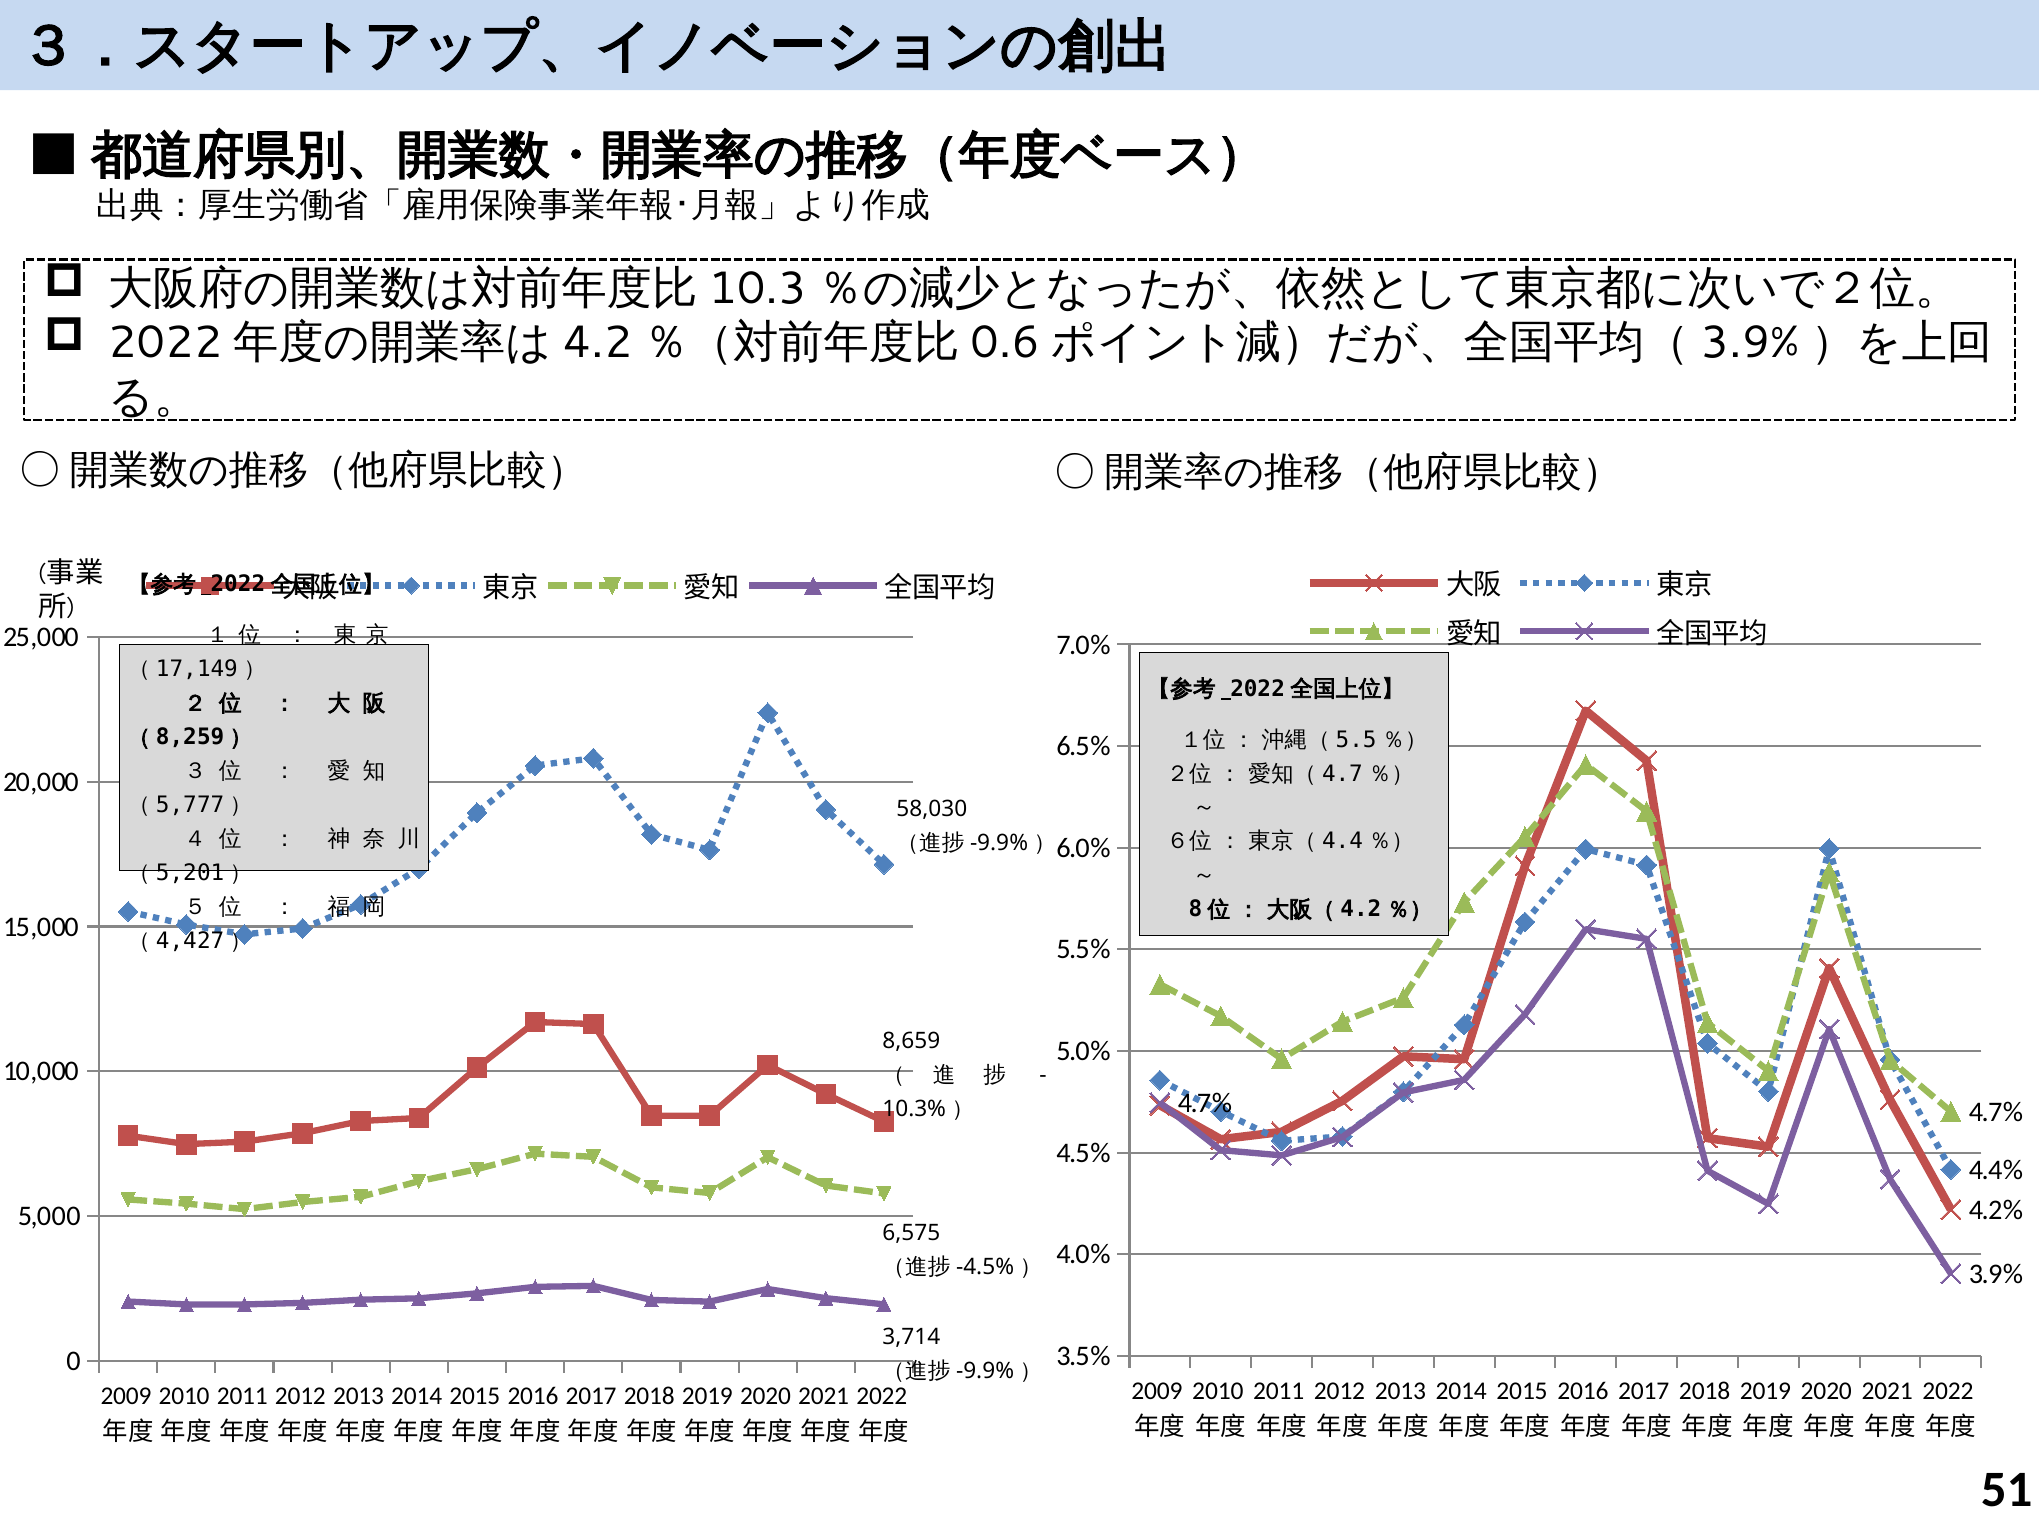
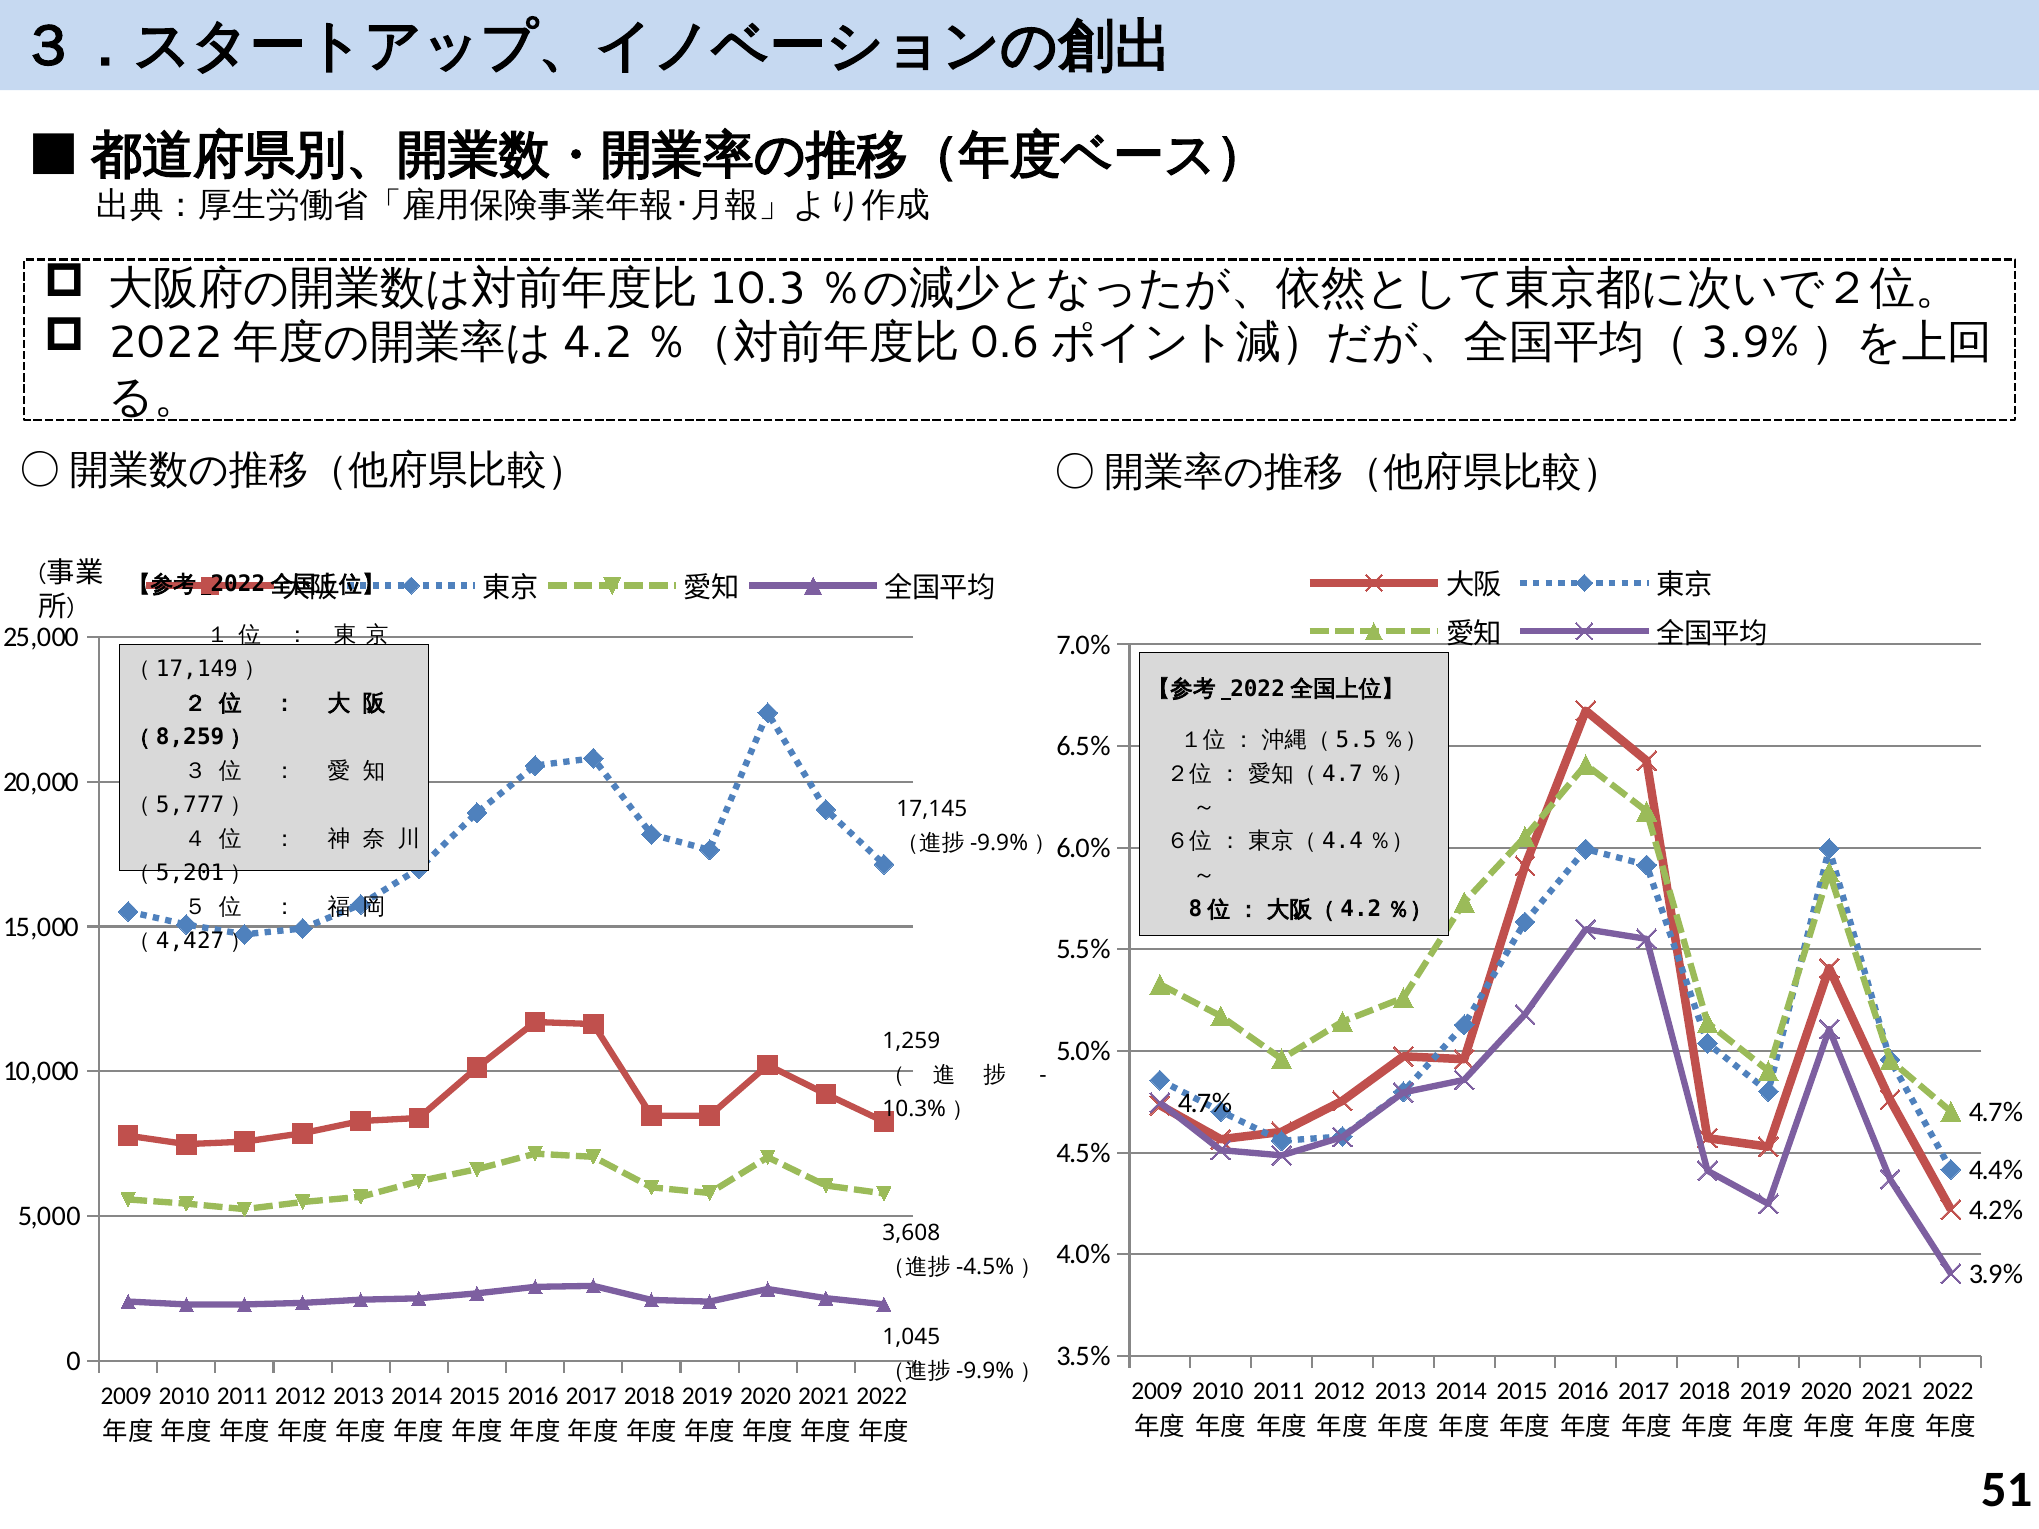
58,030: 58,030 -> 17,145 (932, 810)
8,659: 8,659 -> 1,259 (911, 1041)
6,575: 6,575 -> 3,608 (911, 1233)
3,714: 3,714 -> 1,045 (911, 1338)
